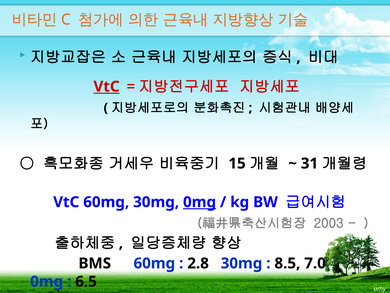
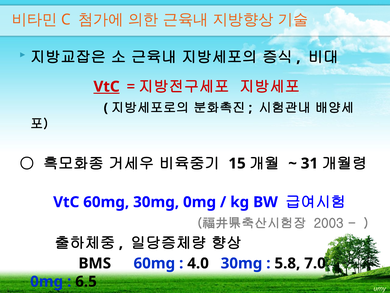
0mg underline: present -> none (200, 202)
2.8: 2.8 -> 4.0 (198, 263)
8.5: 8.5 -> 5.8 (287, 263)
